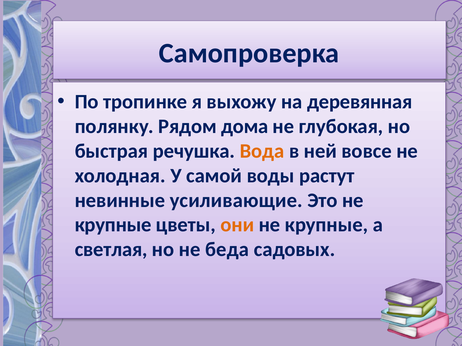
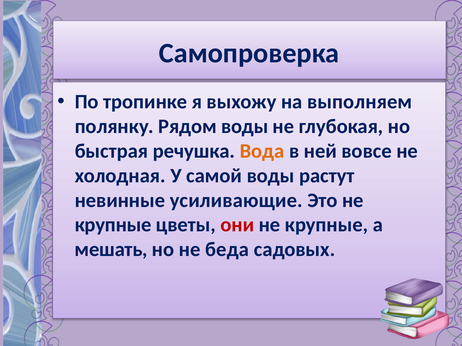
деревянная: деревянная -> выполняем (360, 102)
Рядом дома: дома -> воды (245, 127)
они colour: orange -> red (237, 225)
светлая: светлая -> мешать (111, 250)
